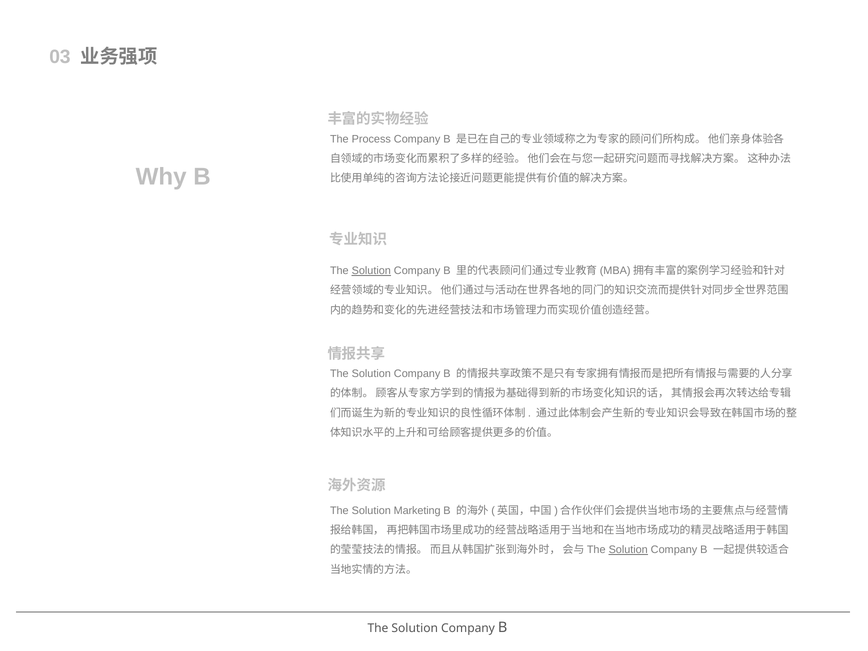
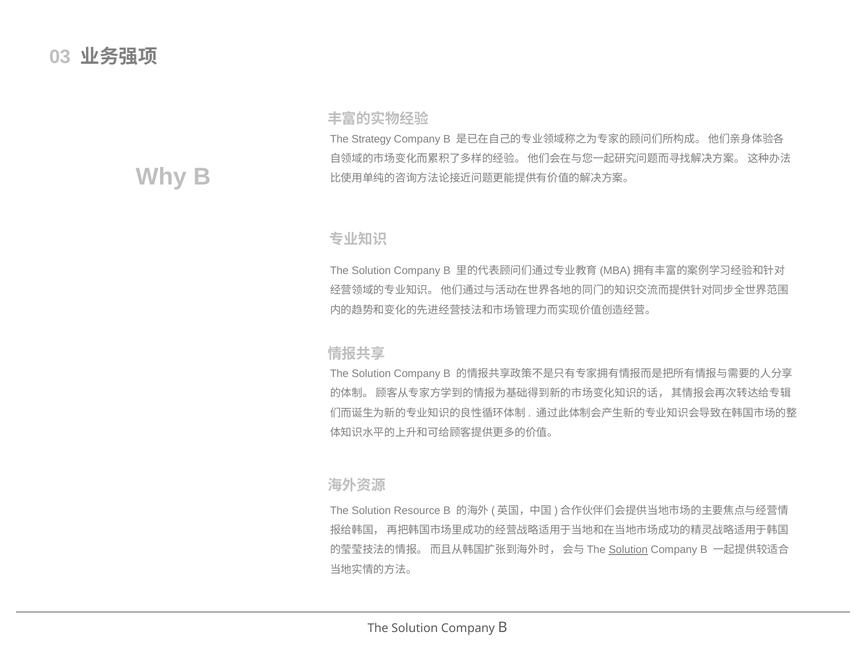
Process: Process -> Strategy (371, 139)
Solution underline: present -> none (371, 271)
Marketing: Marketing -> Resource (417, 511)
